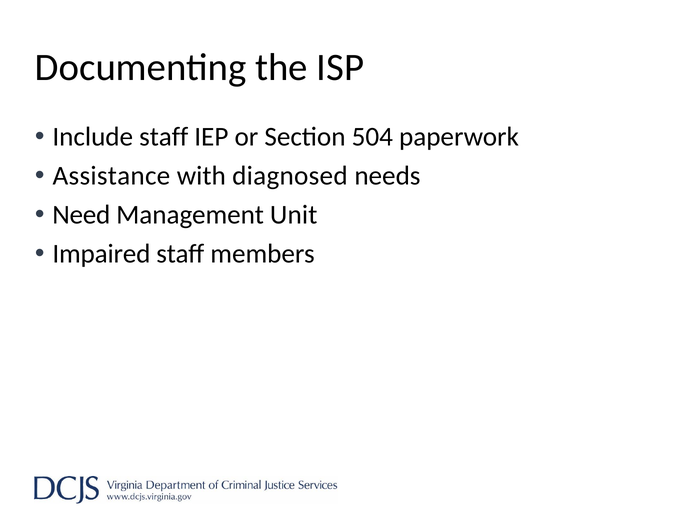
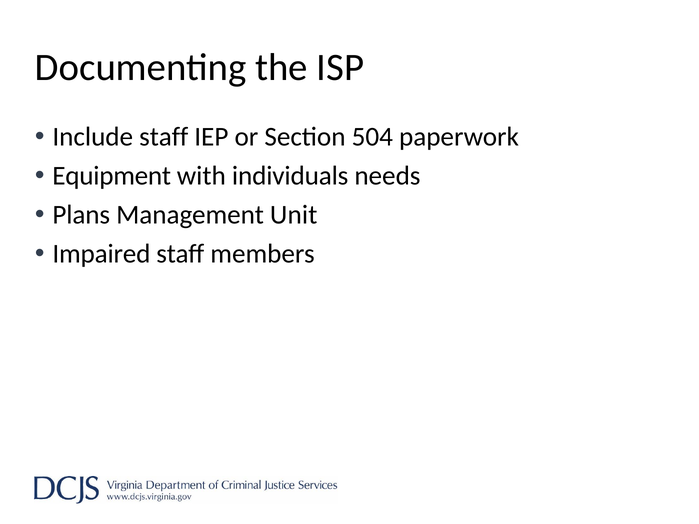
Assistance: Assistance -> Equipment (112, 176)
diagnosed: diagnosed -> individuals (290, 176)
Need: Need -> Plans (81, 215)
